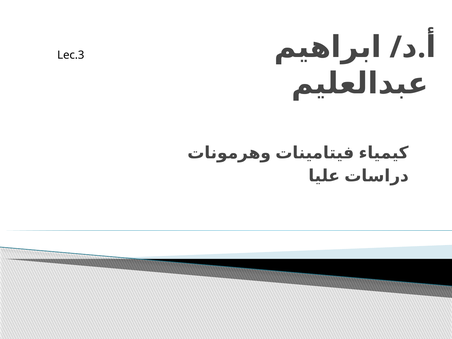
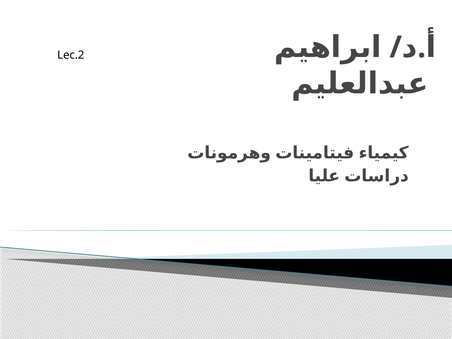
Lec.3: Lec.3 -> Lec.2 (71, 55)
